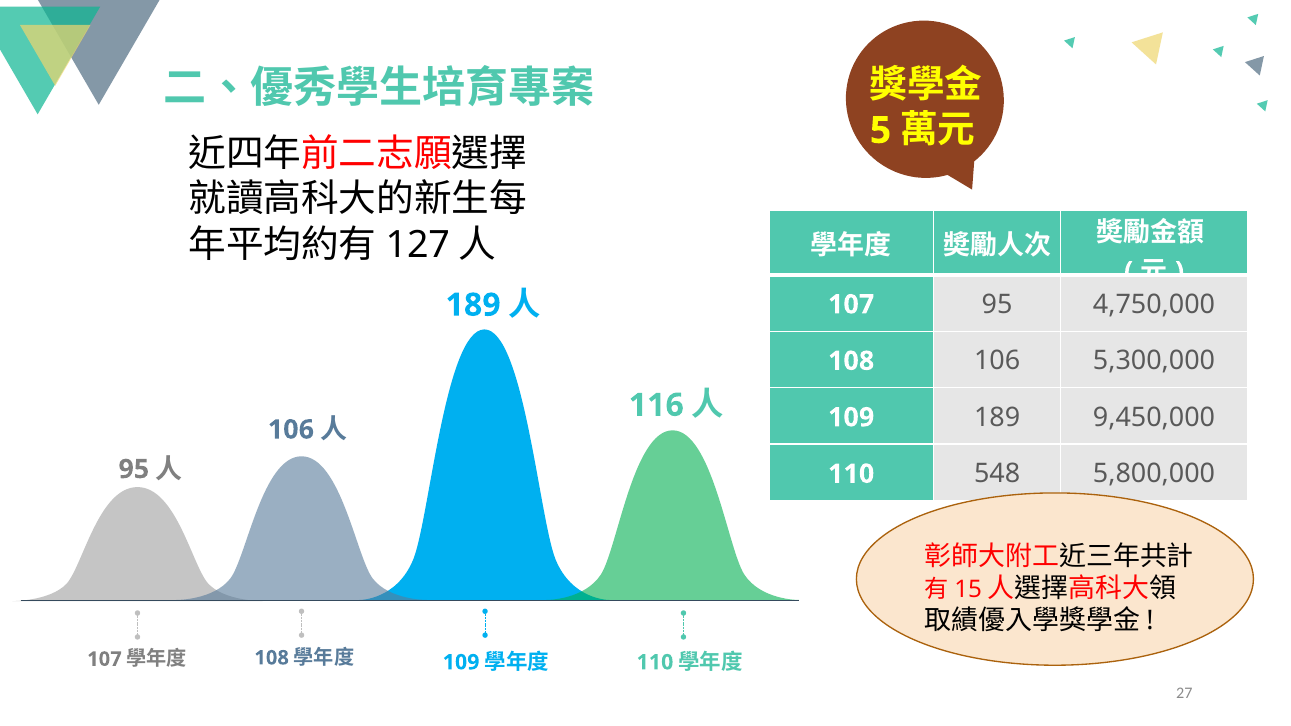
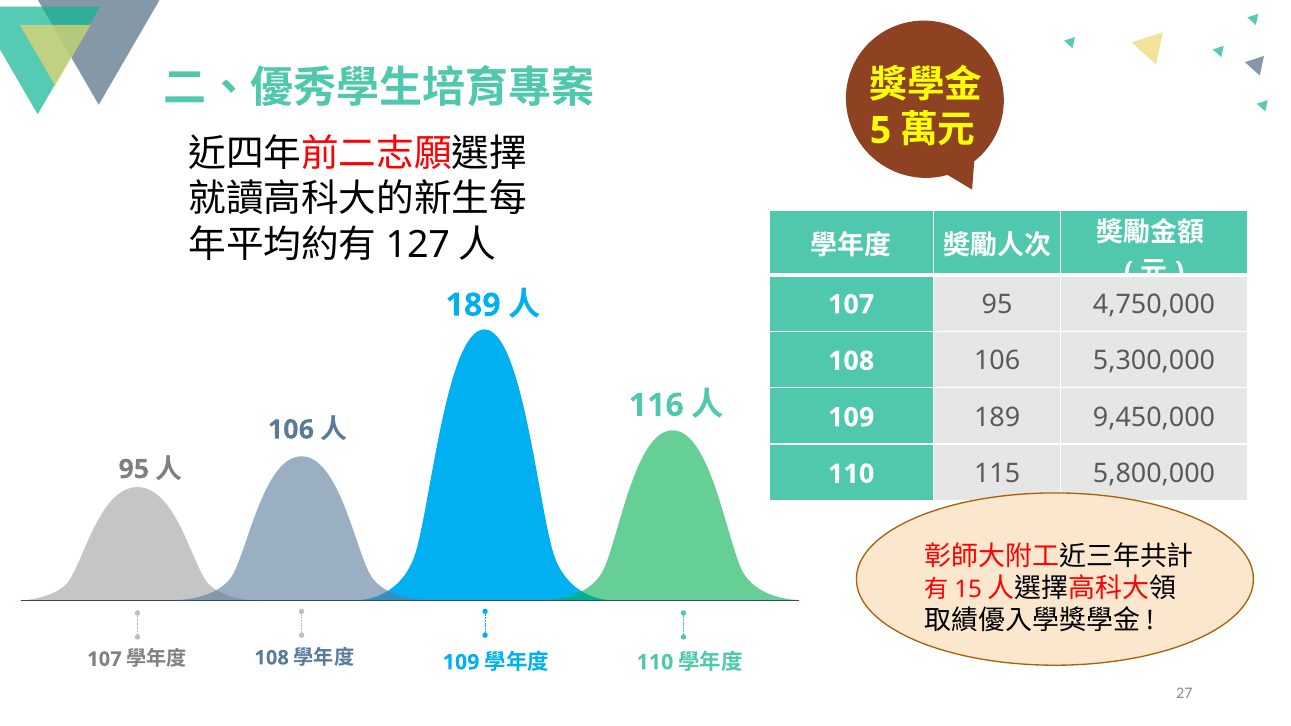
548: 548 -> 115 (997, 474)
